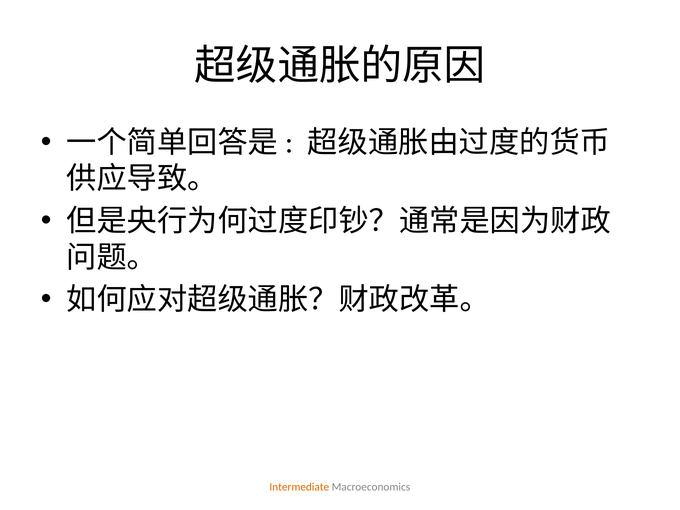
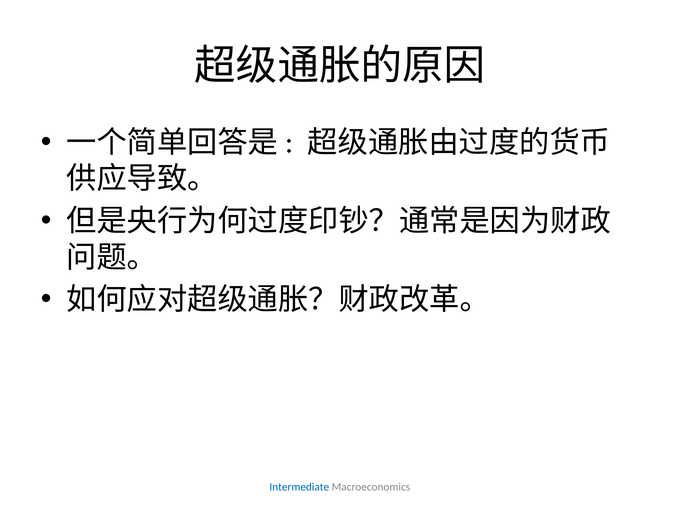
Intermediate colour: orange -> blue (299, 487)
